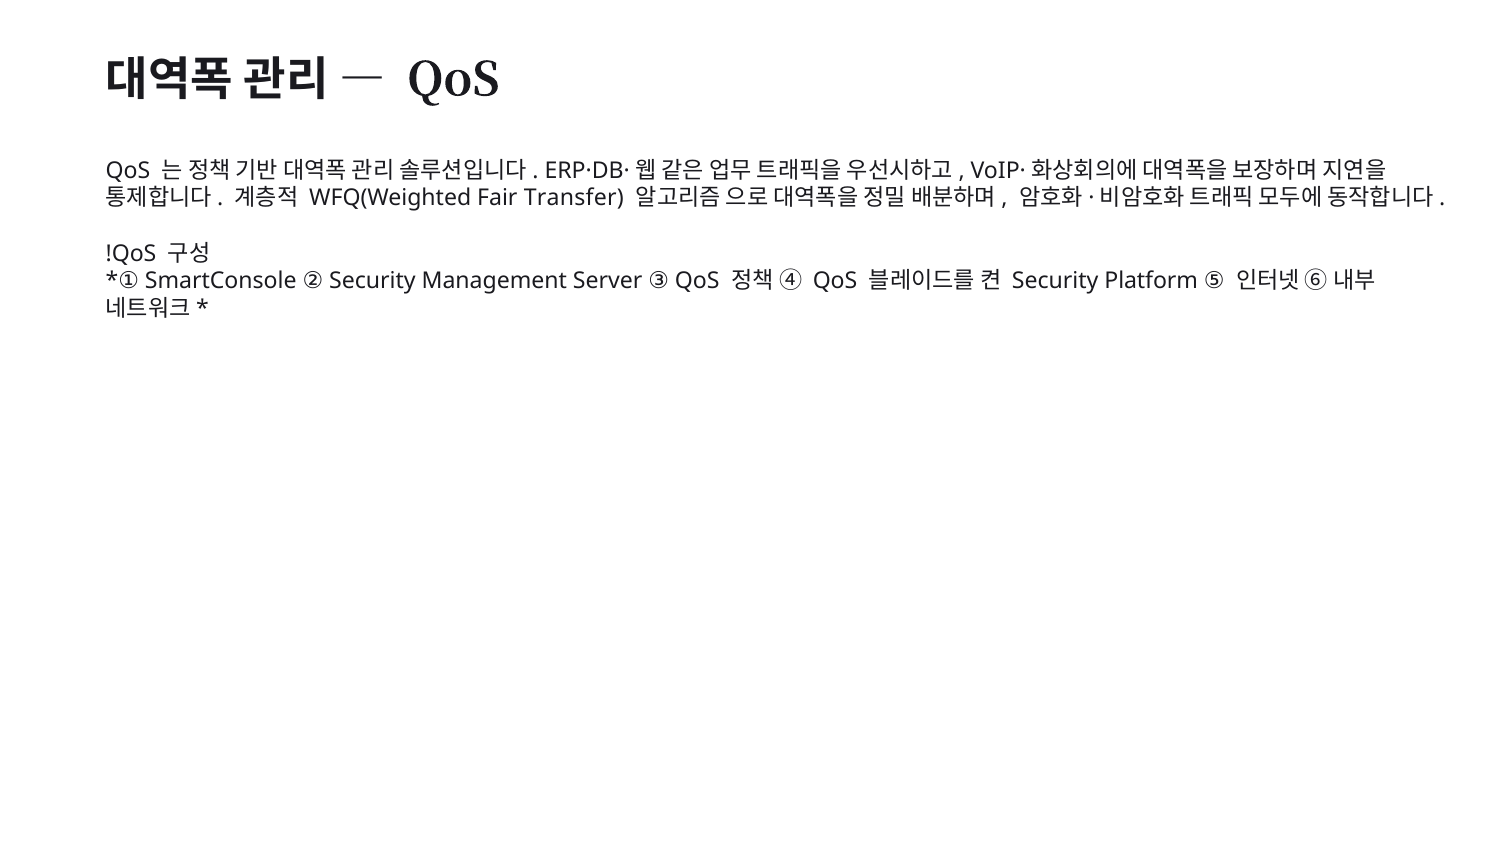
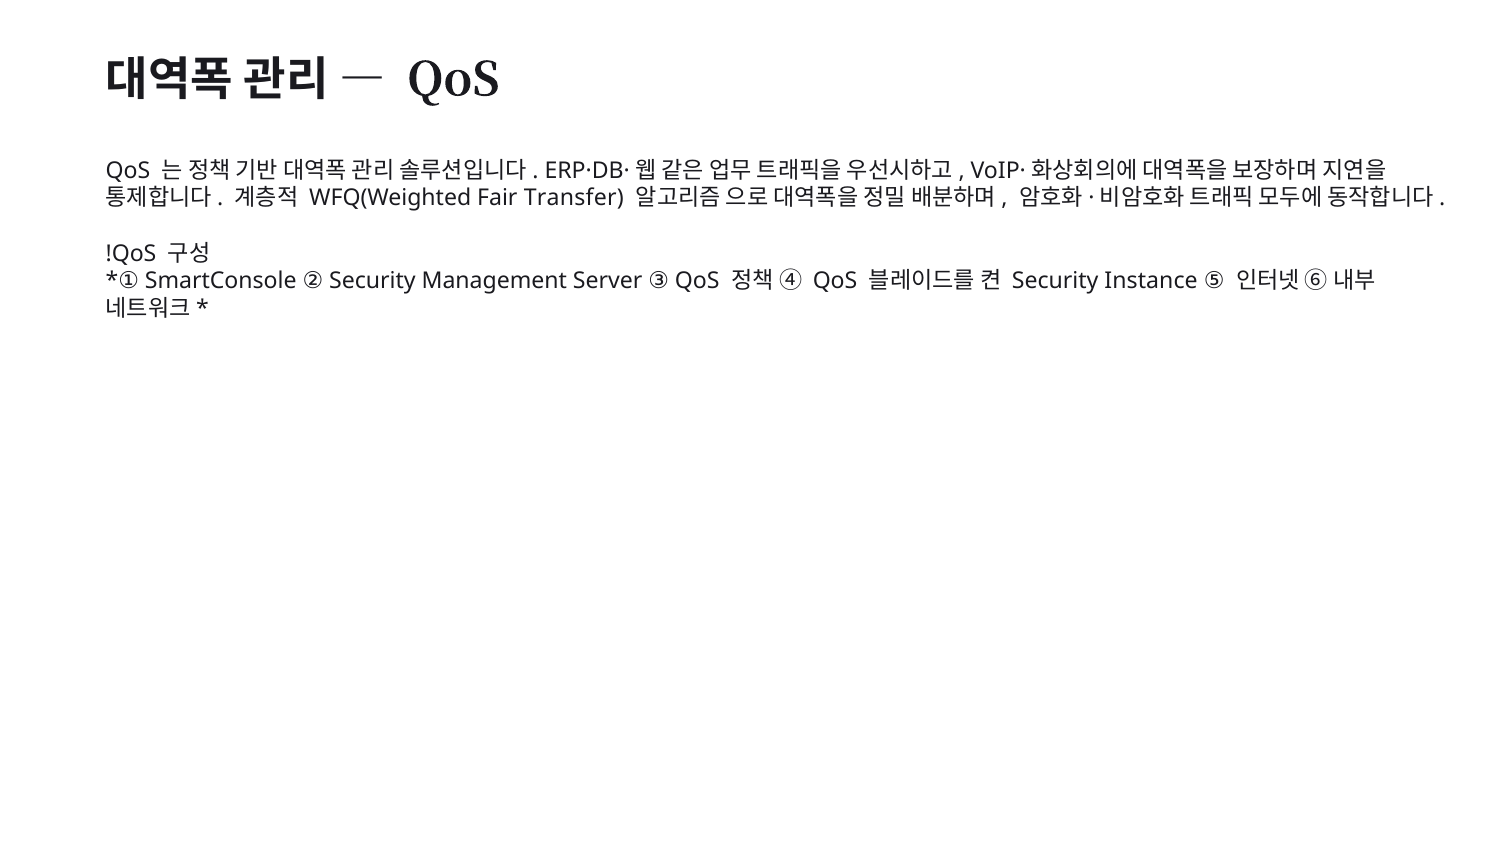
Platform: Platform -> Instance (1151, 281)
